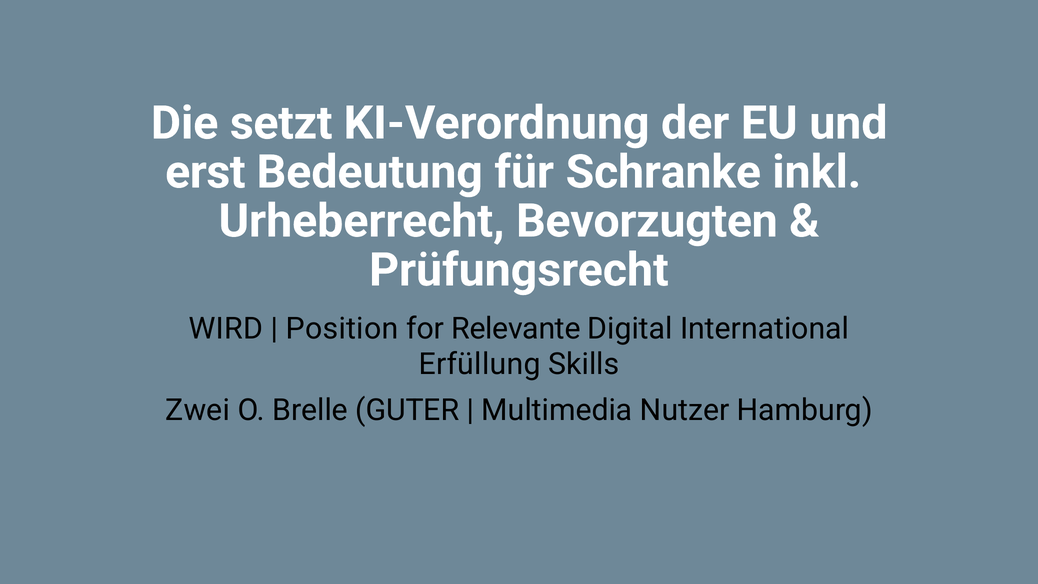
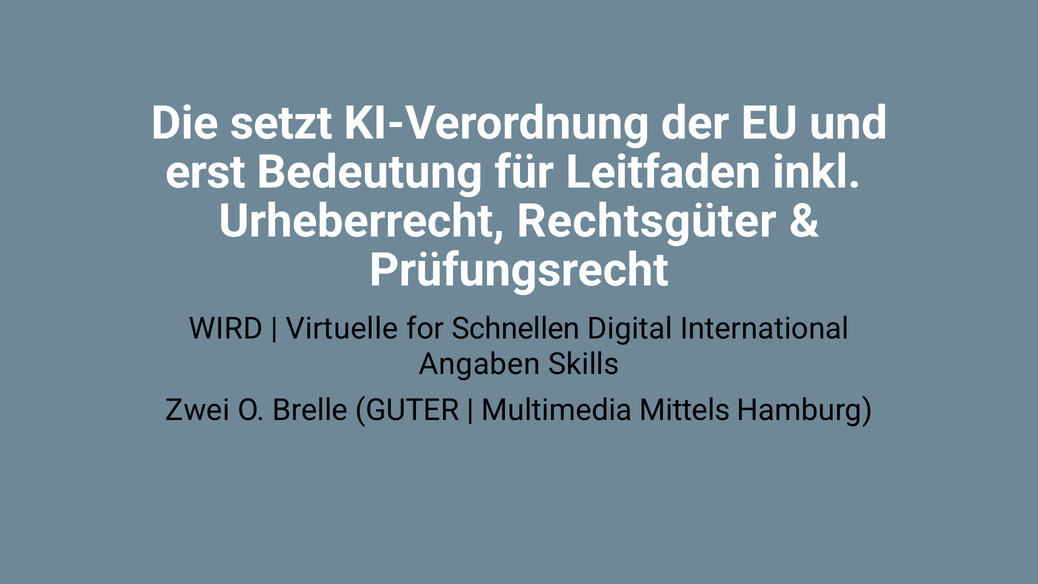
Schranke: Schranke -> Leitfaden (663, 172)
Bevorzugten: Bevorzugten -> Rechtsgüter (647, 221)
Position: Position -> Virtuelle (342, 329)
Relevante: Relevante -> Schnellen (516, 329)
Erfüllung: Erfüllung -> Angaben (480, 364)
Nutzer: Nutzer -> Mittels (685, 410)
